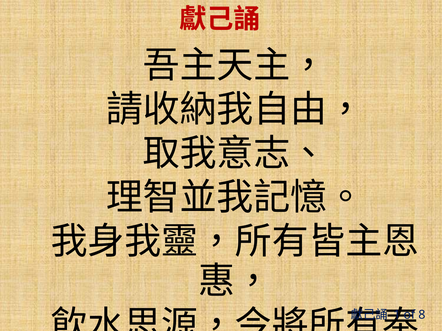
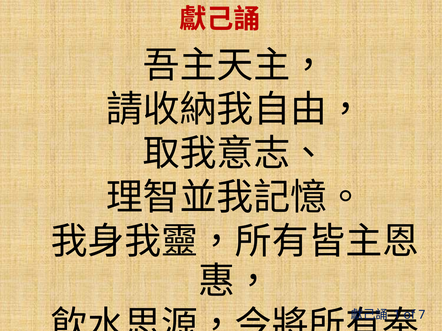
8: 8 -> 7 (422, 315)
